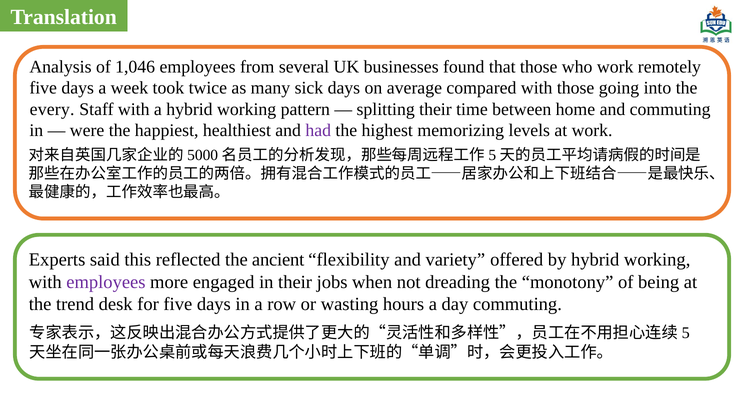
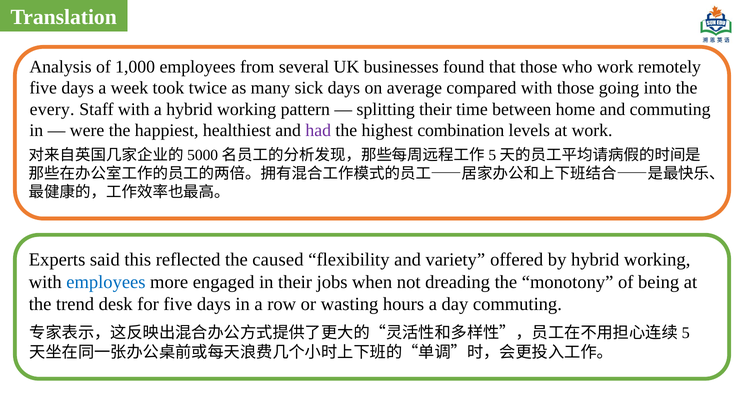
1,046: 1,046 -> 1,000 (135, 67)
memorizing: memorizing -> combination (461, 131)
ancient: ancient -> caused (278, 260)
employees colour: purple -> blue (106, 282)
